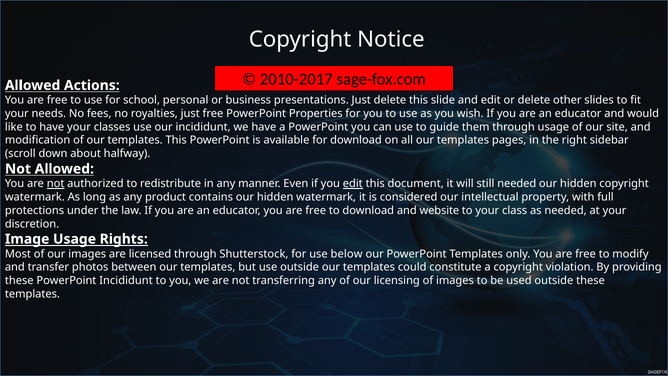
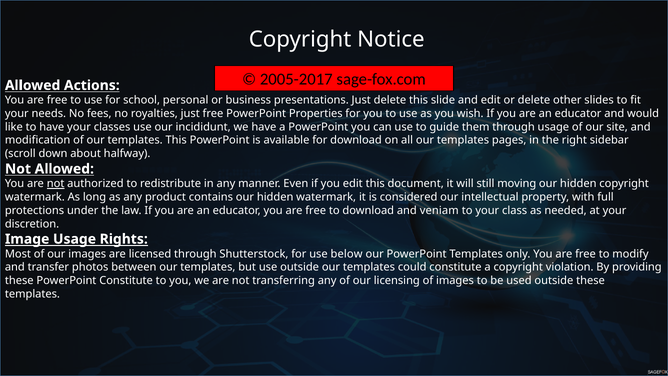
2010-2017: 2010-2017 -> 2005-2017 (296, 79)
edit underline: present -> none (353, 184)
still needed: needed -> moving (517, 184)
website: website -> veniam (439, 210)
PowerPoint Incididunt: Incididunt -> Constitute (126, 280)
